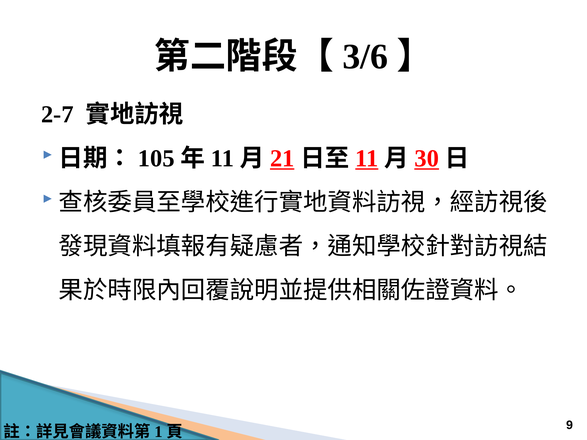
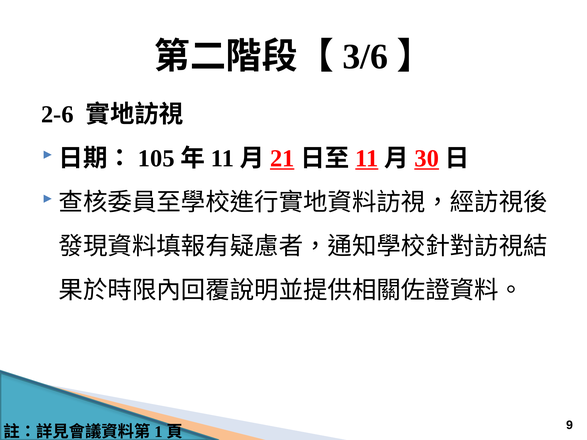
2-7: 2-7 -> 2-6 (57, 114)
